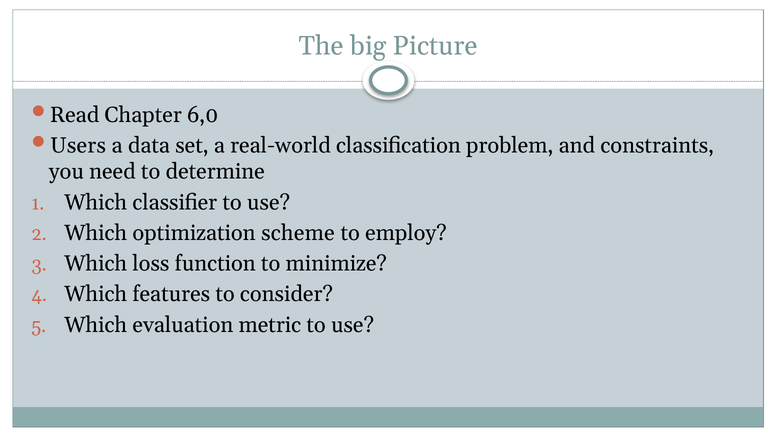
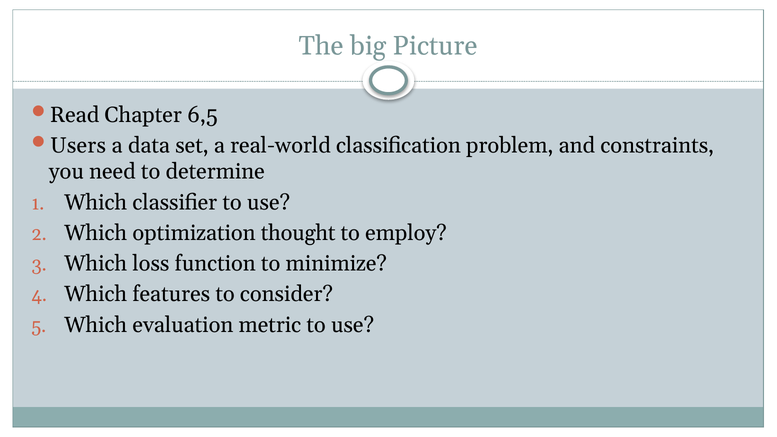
6,0: 6,0 -> 6,5 (203, 115)
scheme: scheme -> thought (298, 233)
